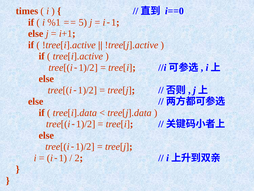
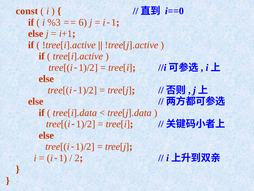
times: times -> const (27, 11)
%1: %1 -> %3 (54, 22)
5: 5 -> 6 (83, 22)
